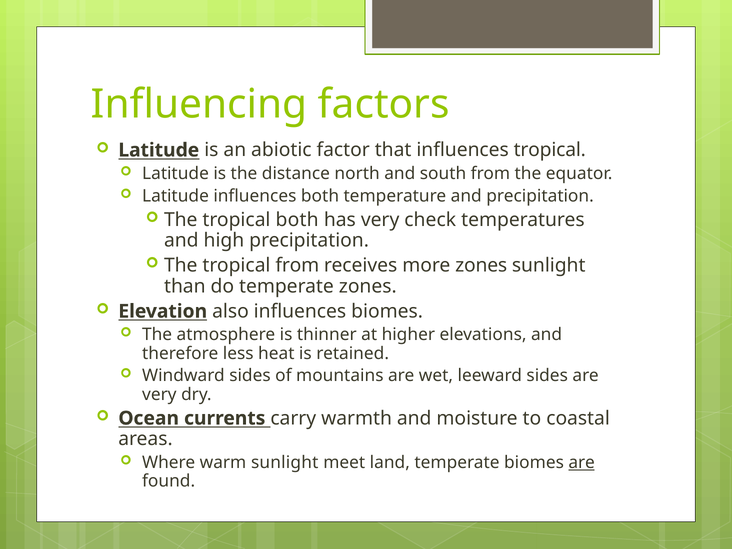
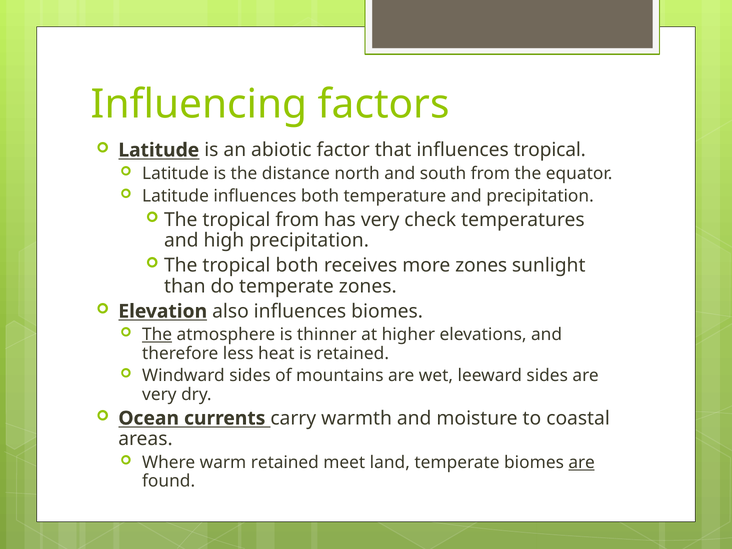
tropical both: both -> from (297, 220)
tropical from: from -> both (297, 266)
The underline: none -> present (157, 335)
warm sunlight: sunlight -> retained (285, 463)
